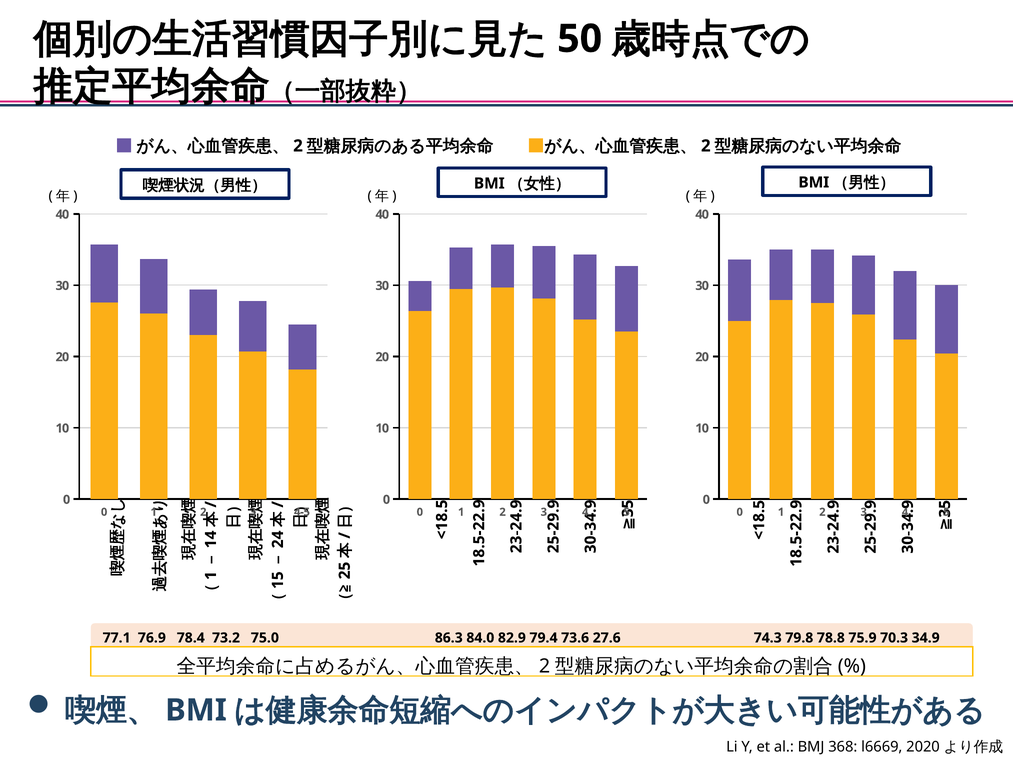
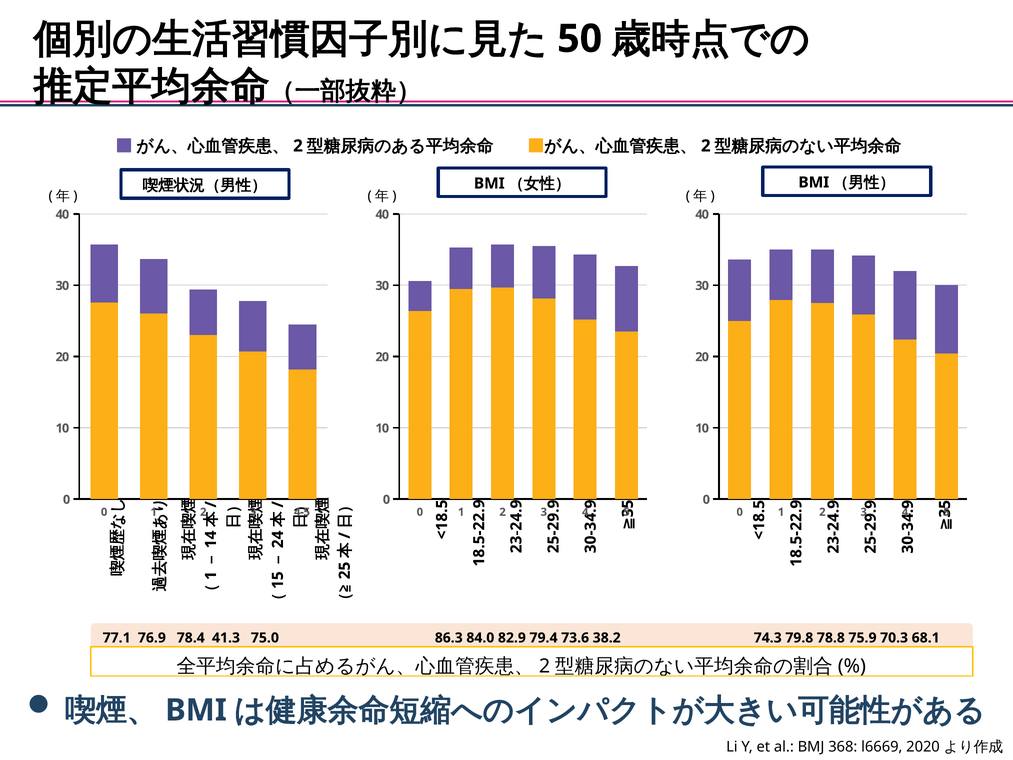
73.2: 73.2 -> 41.3 (226, 638)
27.6: 27.6 -> 38.2 (607, 638)
34.9: 34.9 -> 68.1 (926, 638)
